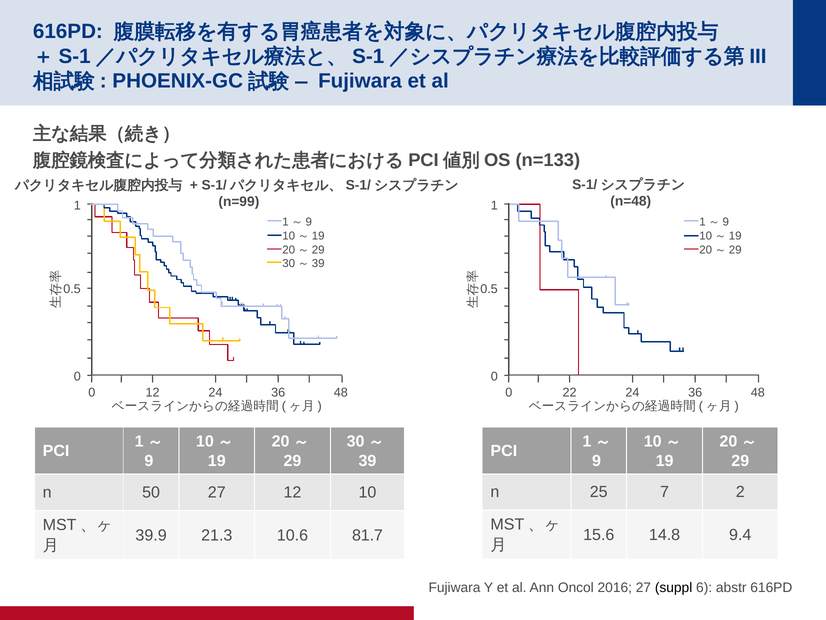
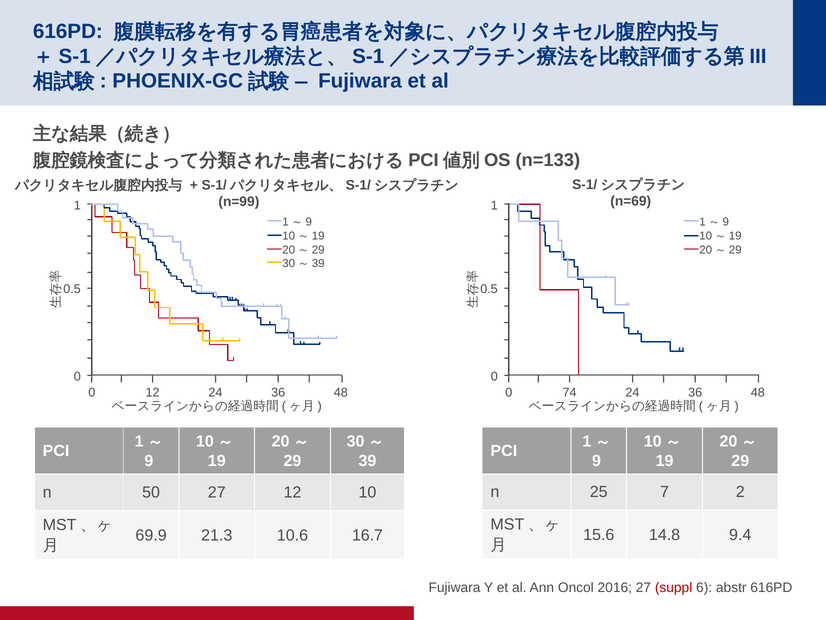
n=48: n=48 -> n=69 (631, 201)
22: 22 -> 74 (570, 392)
39.9: 39.9 -> 69.9 (151, 535)
81.7: 81.7 -> 16.7 (367, 535)
suppl colour: black -> red (674, 587)
